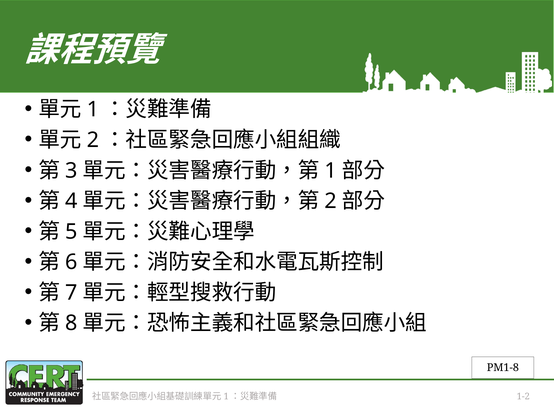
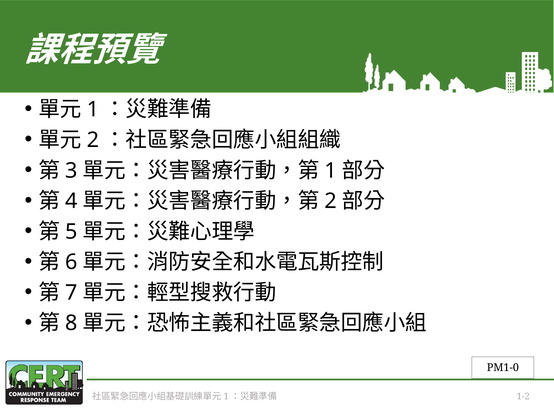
PM1-8: PM1-8 -> PM1-0 (503, 367)
